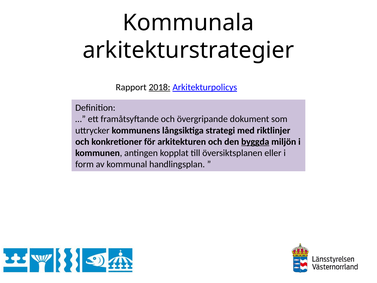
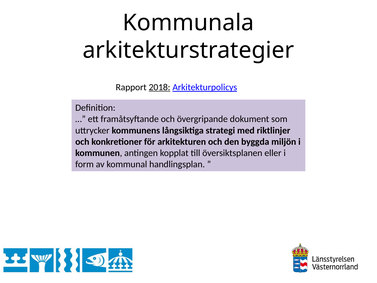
byggda underline: present -> none (255, 142)
